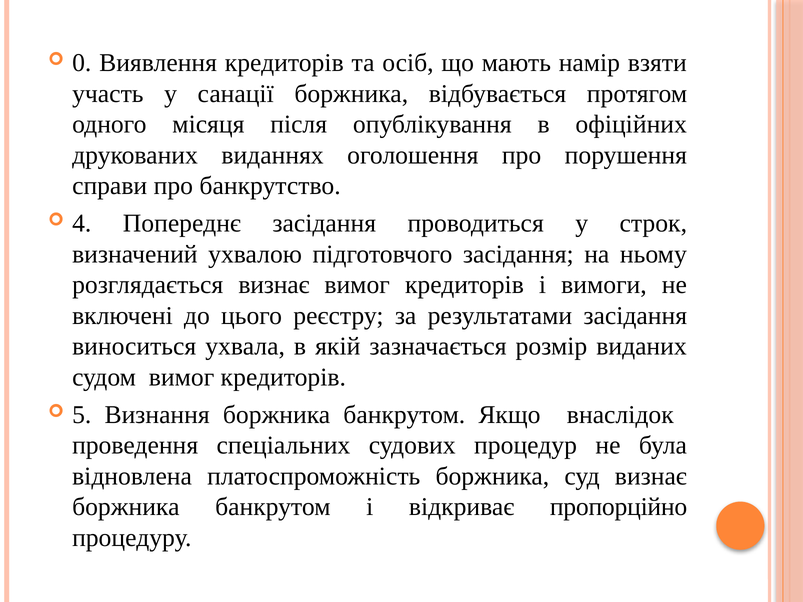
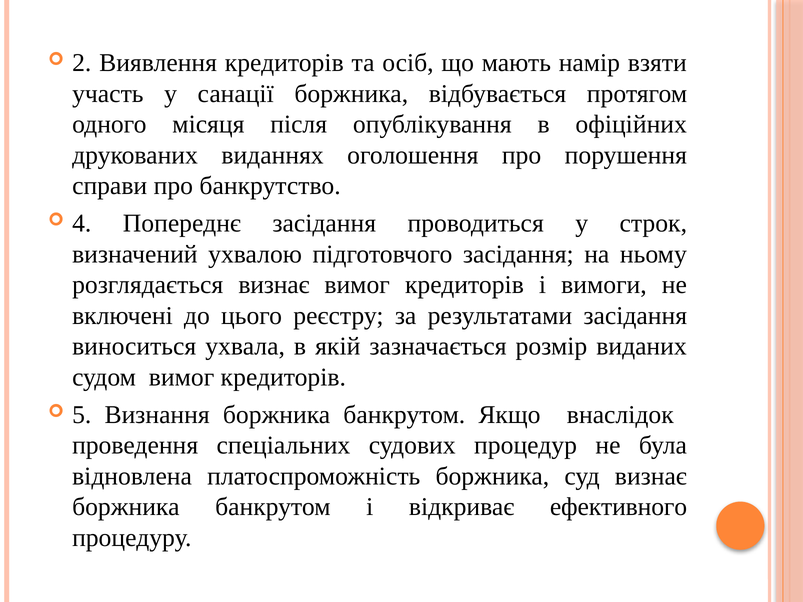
0: 0 -> 2 (82, 63)
пропорційно: пропорційно -> ефективного (619, 507)
